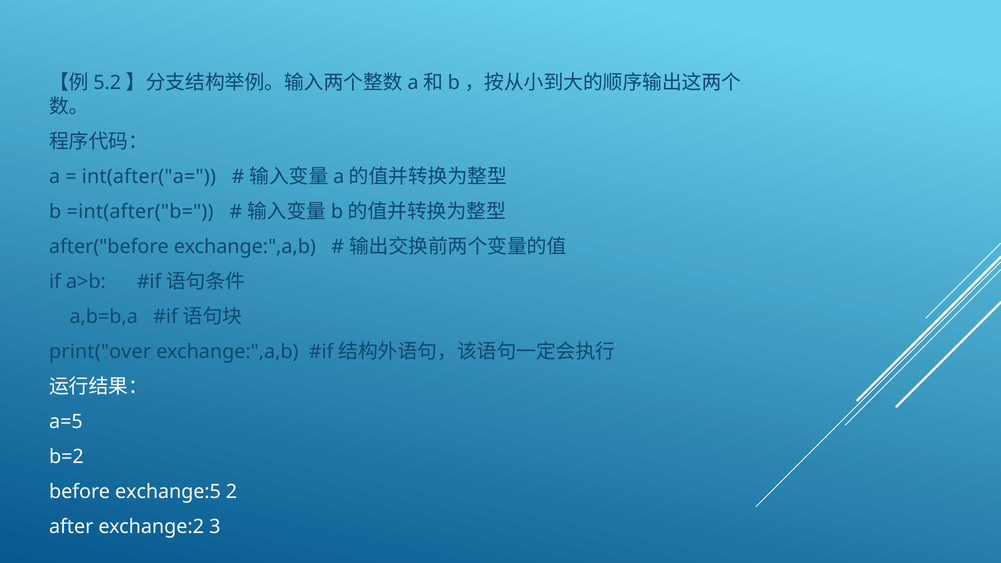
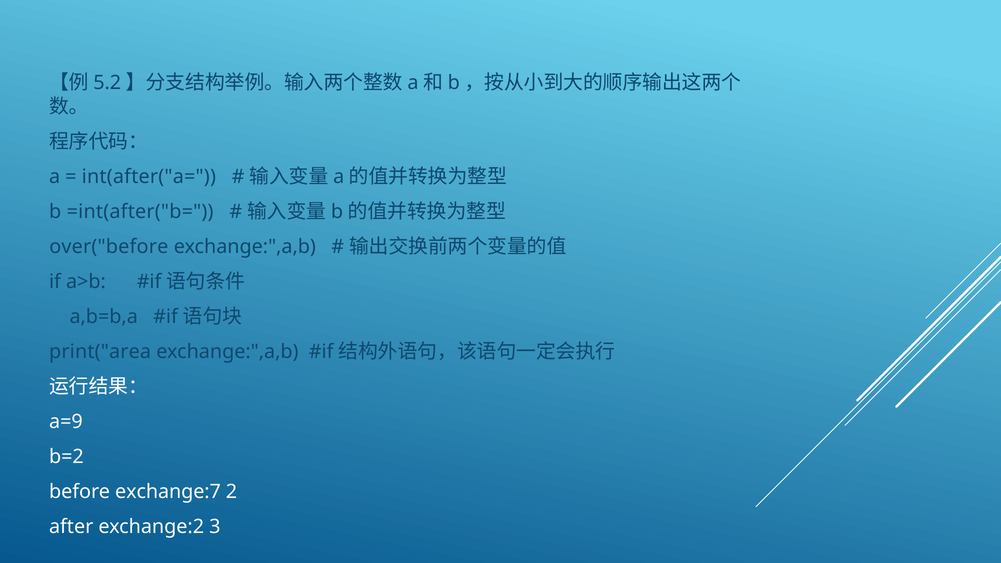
after("before: after("before -> over("before (109, 247)
print("over: print("over -> print("area (100, 352)
a=5: a=5 -> a=9 (66, 422)
exchange:5: exchange:5 -> exchange:7 (168, 492)
